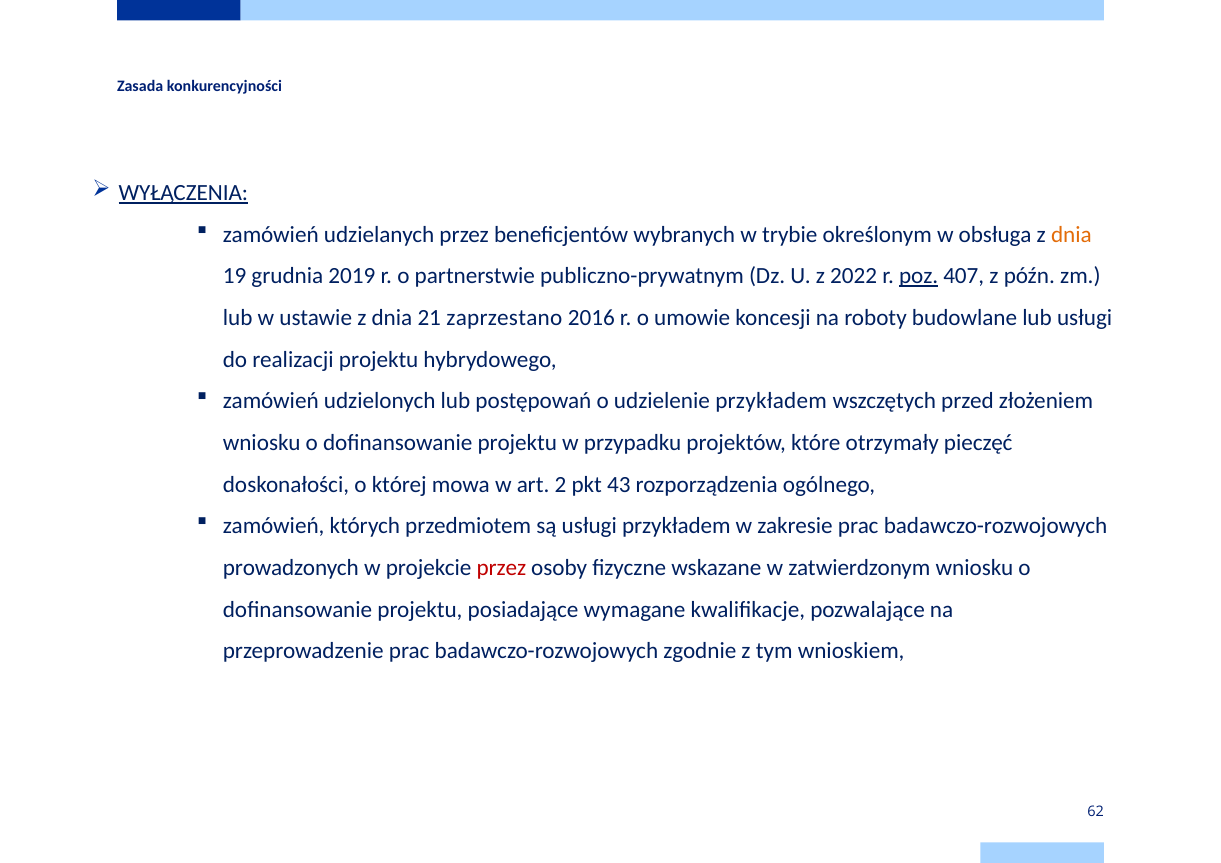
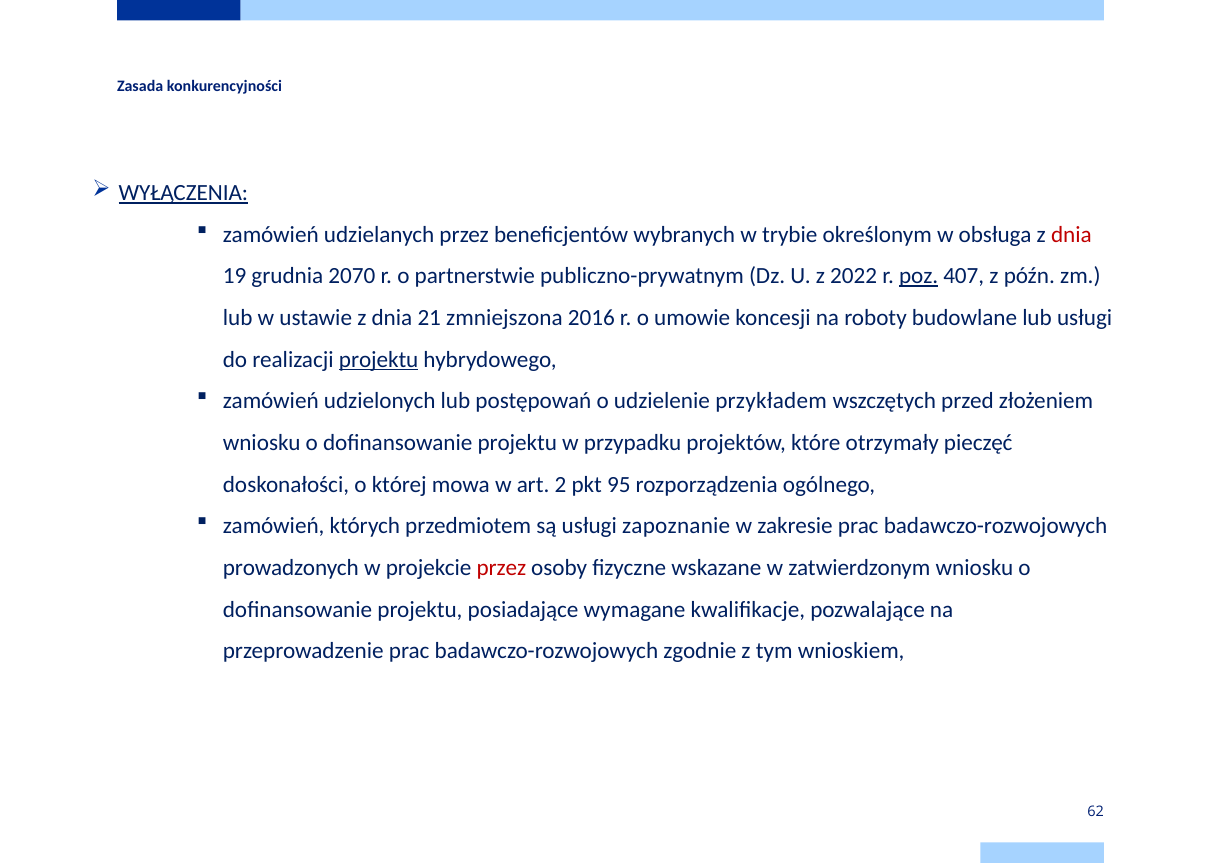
dnia colour: orange -> red (1071, 235)
2019: 2019 -> 2070 (352, 276)
zaprzestano: zaprzestano -> zmniejszona (504, 318)
projektu underline: none -> present (379, 360)
43: 43 -> 95 (619, 485)
usługi przykładem: przykładem -> zapoznanie (676, 526)
